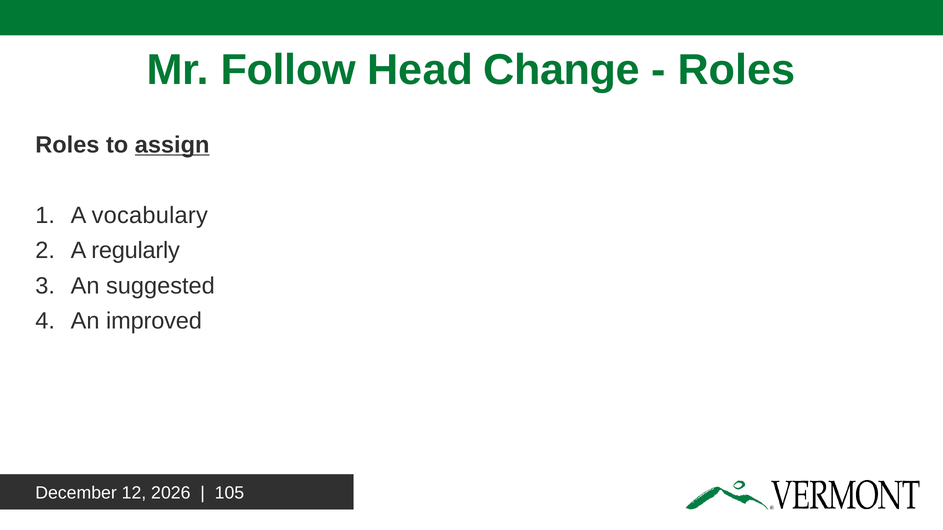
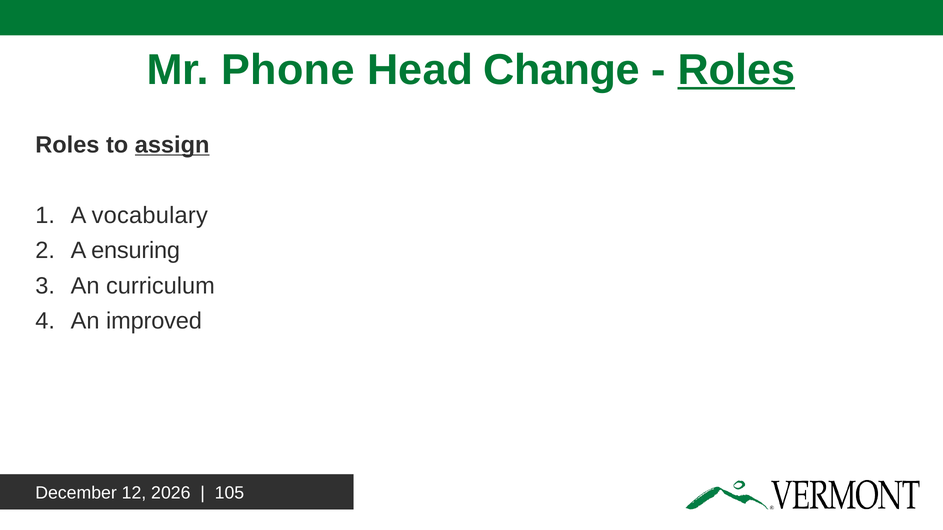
Follow: Follow -> Phone (288, 70)
Roles underline: none -> present (736, 70)
regularly: regularly -> ensuring (136, 251)
suggested: suggested -> curriculum (160, 286)
